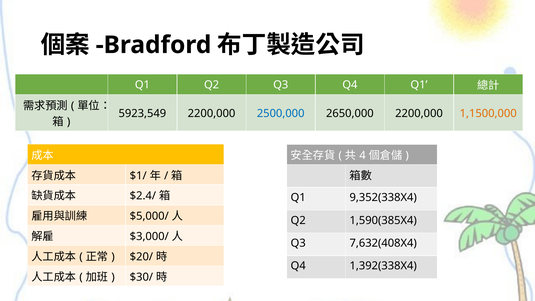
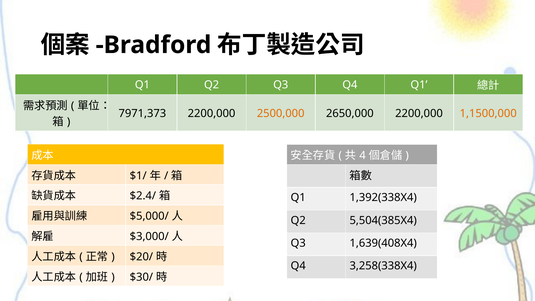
5923,549: 5923,549 -> 7971,373 (142, 113)
2500,000 colour: blue -> orange (281, 113)
9,352(338X4: 9,352(338X4 -> 1,392(338X4 (383, 198)
1,590(385X4: 1,590(385X4 -> 5,504(385X4 (383, 220)
7,632(408X4: 7,632(408X4 -> 1,639(408X4 (383, 243)
1,392(338X4: 1,392(338X4 -> 3,258(338X4 (383, 266)
